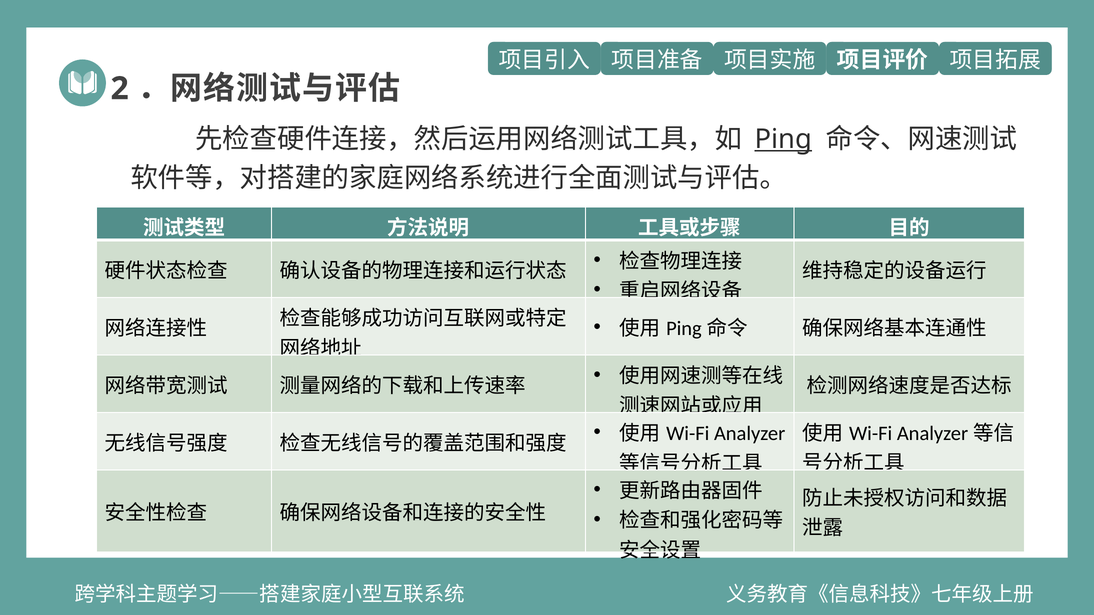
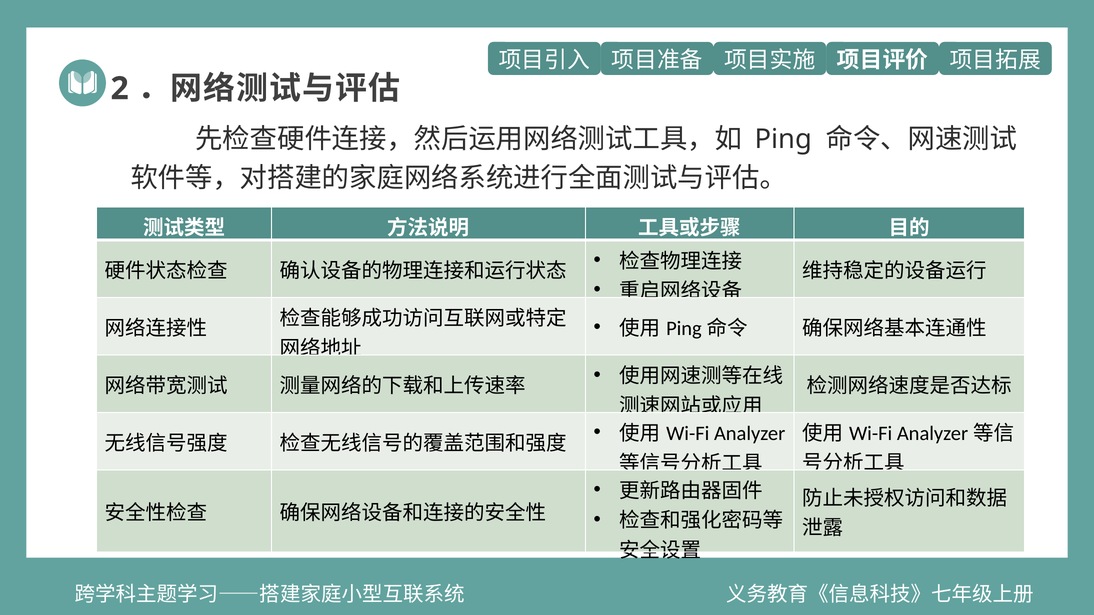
Ping underline: present -> none (783, 139)
